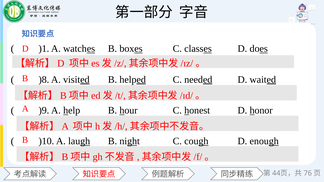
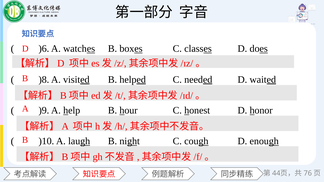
)1: )1 -> )6 (44, 49)
